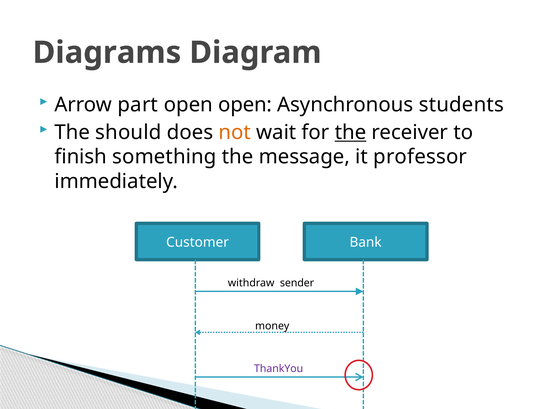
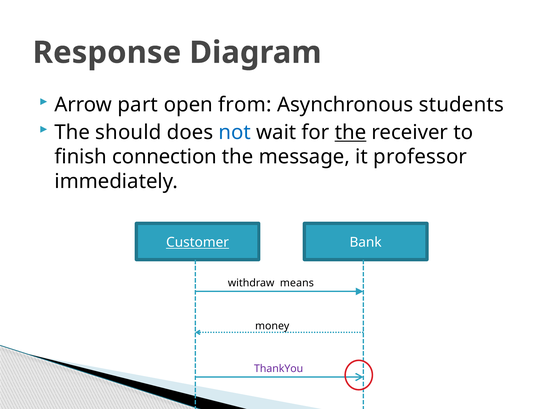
Diagrams: Diagrams -> Response (107, 53)
open open: open -> from (245, 105)
not colour: orange -> blue (235, 132)
something: something -> connection (165, 157)
Customer underline: none -> present (198, 242)
sender: sender -> means (297, 283)
